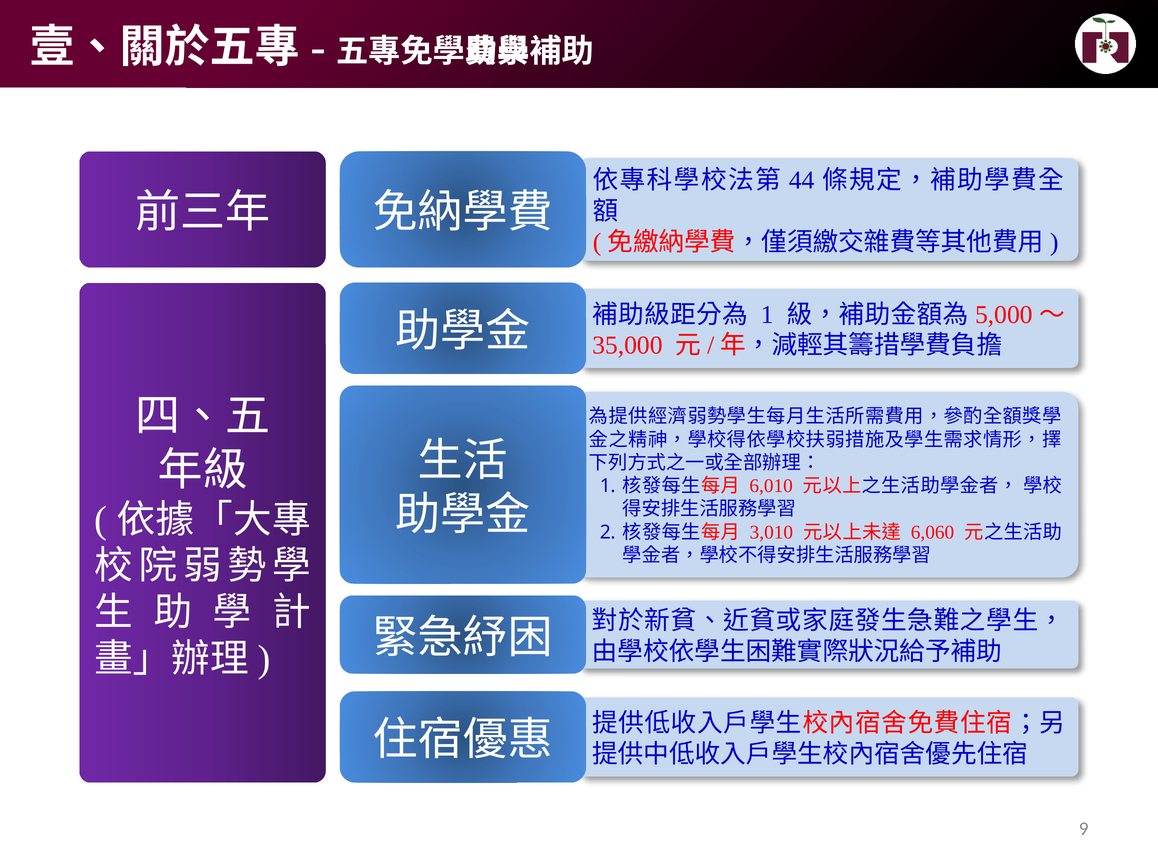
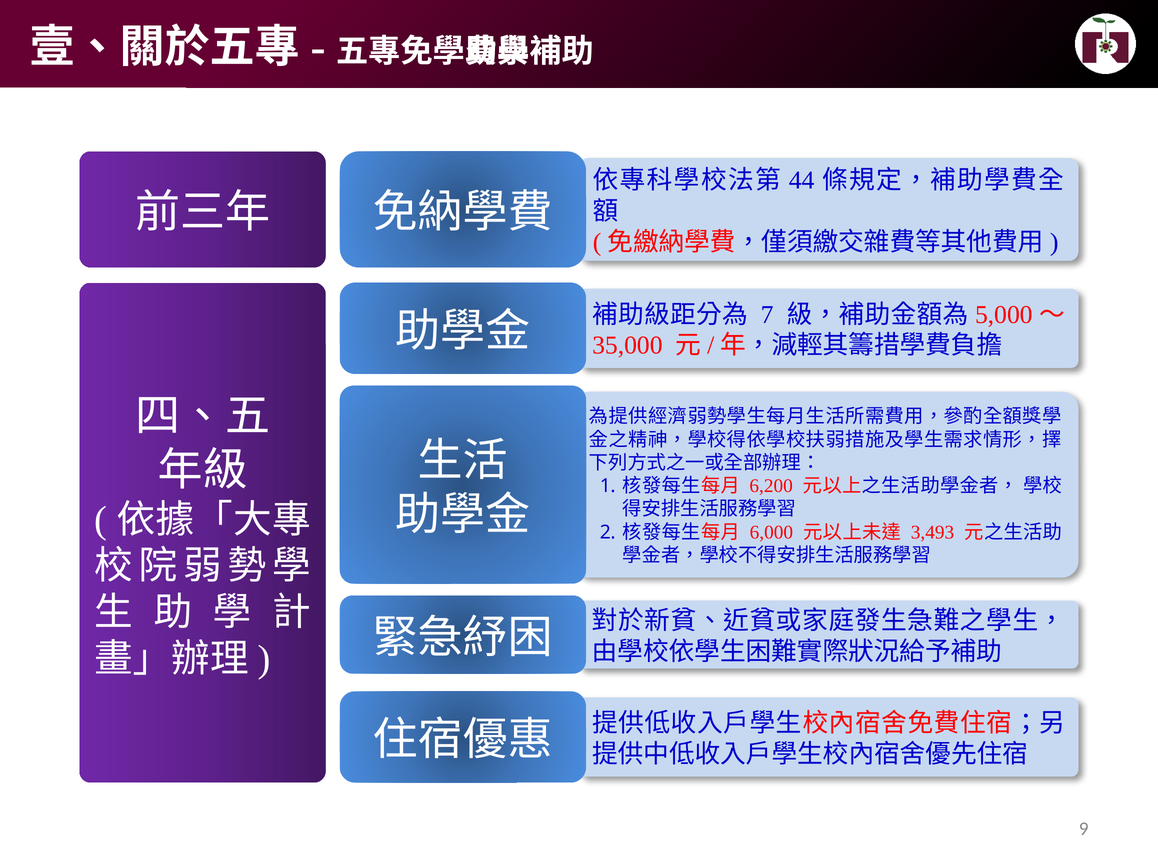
1: 1 -> 7 (767, 315)
6,010: 6,010 -> 6,200 (771, 486)
3,010: 3,010 -> 6,000 (771, 533)
6,060: 6,060 -> 3,493 (932, 533)
